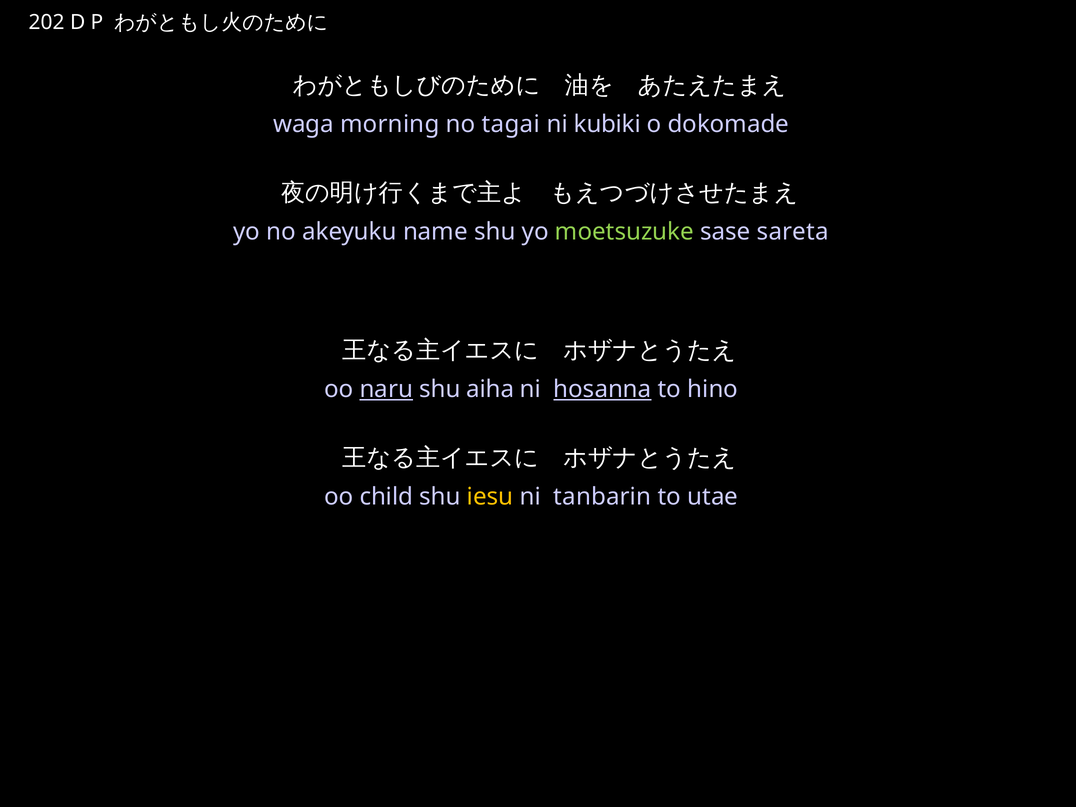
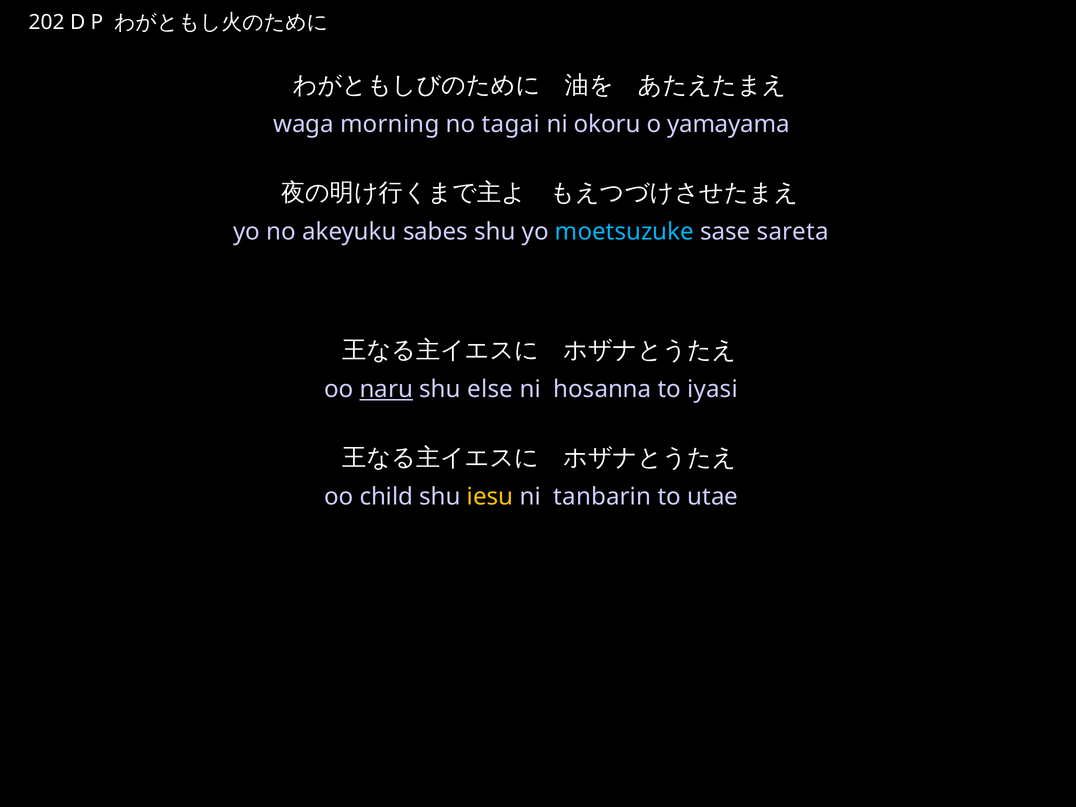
kubiki: kubiki -> okoru (607, 124)
dokomade: dokomade -> yamayama (728, 124)
name: name -> sabes (435, 232)
moetsuzuke colour: light green -> light blue (624, 232)
aiha: aiha -> else (490, 389)
hosanna underline: present -> none (602, 389)
hino: hino -> iyasi (713, 389)
